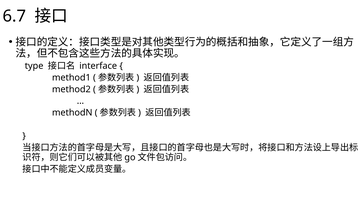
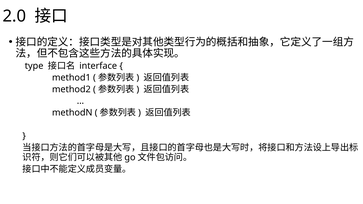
6.7: 6.7 -> 2.0 (14, 16)
